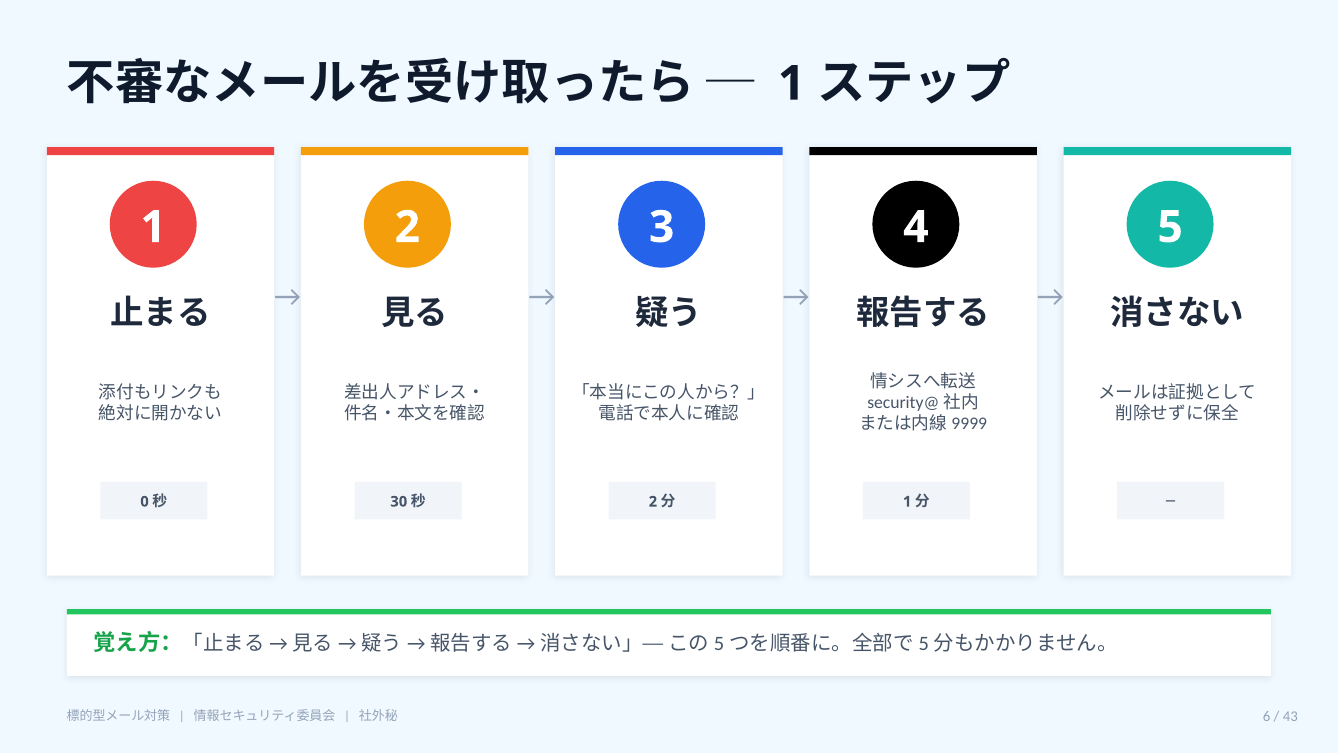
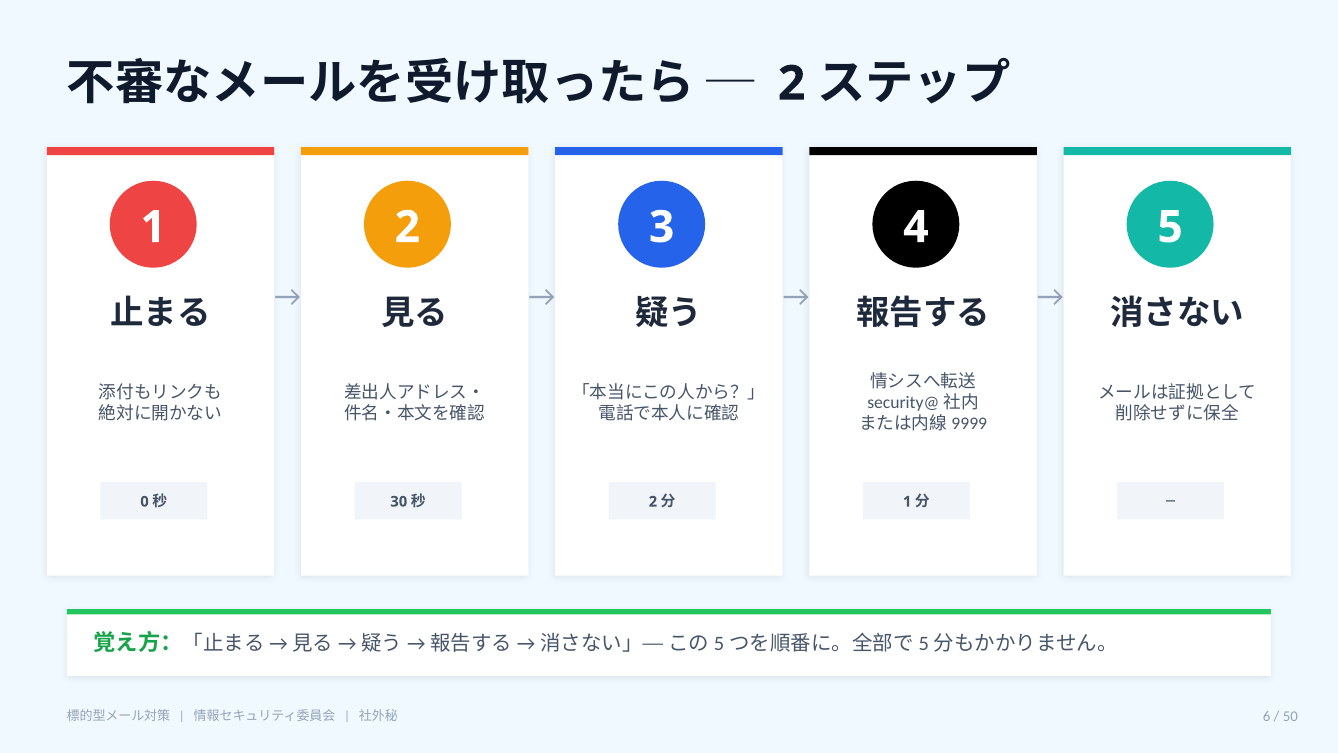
1: 1 -> 2 (792, 84)
43: 43 -> 50 (1290, 716)
